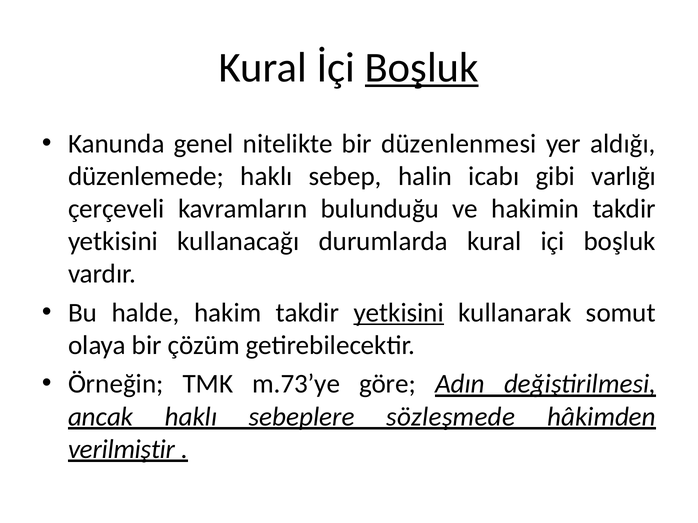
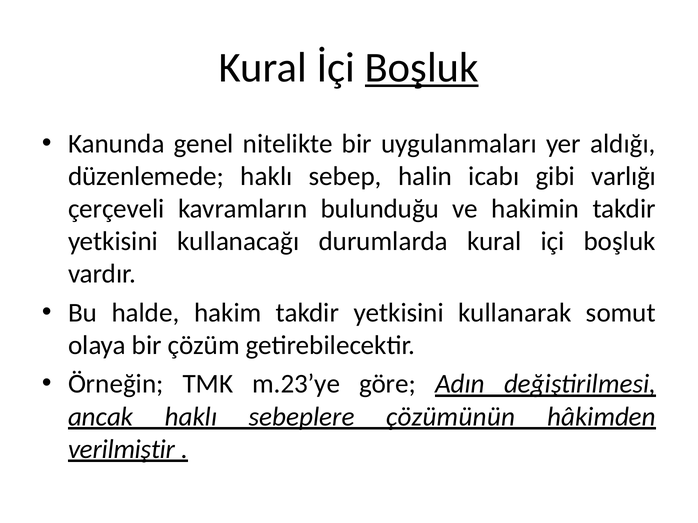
düzenlenmesi: düzenlenmesi -> uygulanmaları (459, 144)
yetkisini underline: present -> none (399, 313)
m.73’ye: m.73’ye -> m.23’ye (296, 384)
sözleşmede: sözleşmede -> çözümünün (451, 417)
